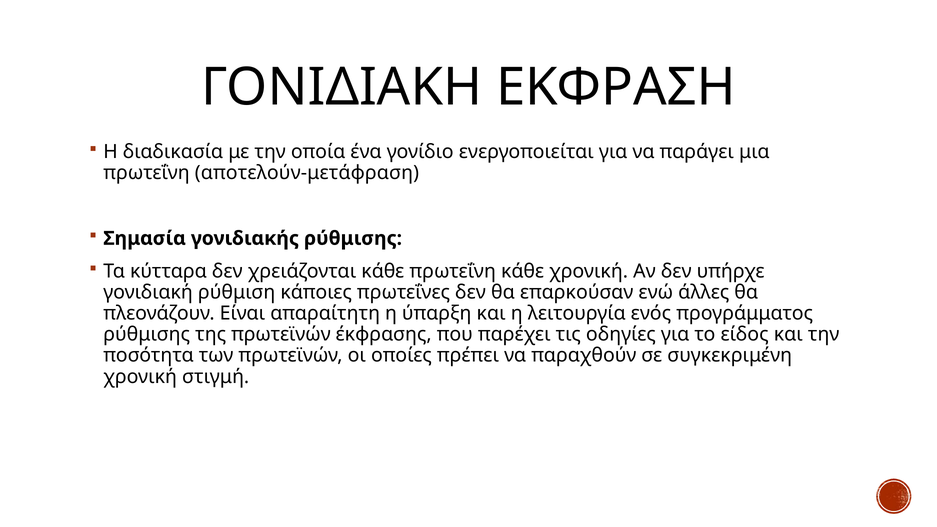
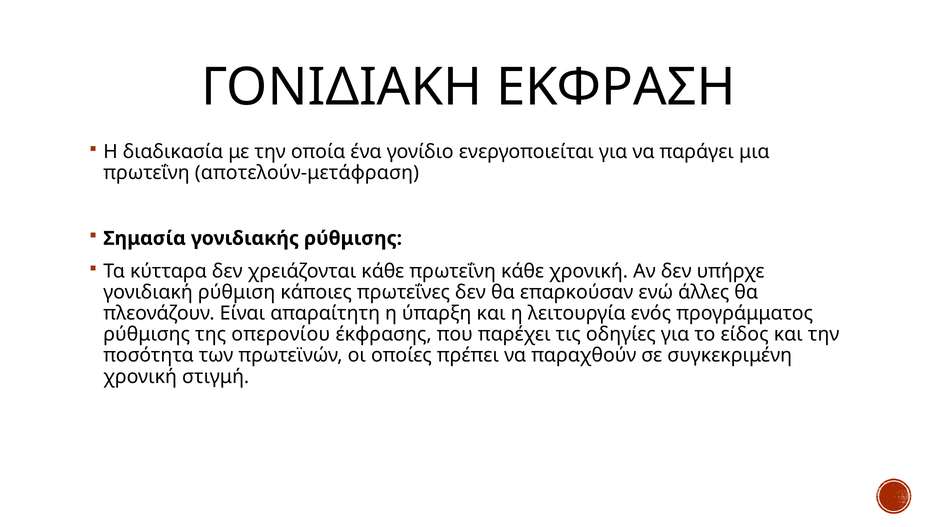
της πρωτεϊνών: πρωτεϊνών -> οπερονίου (281, 334)
